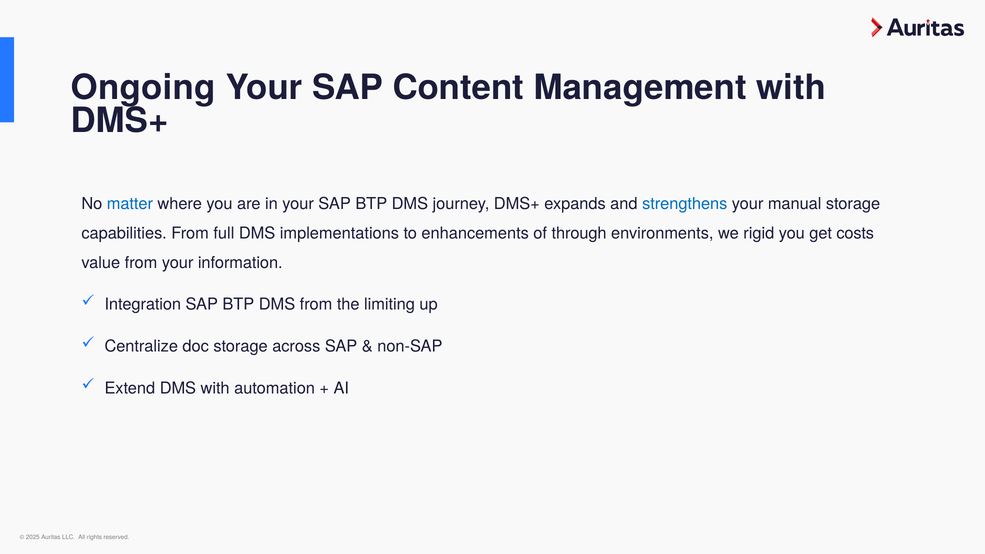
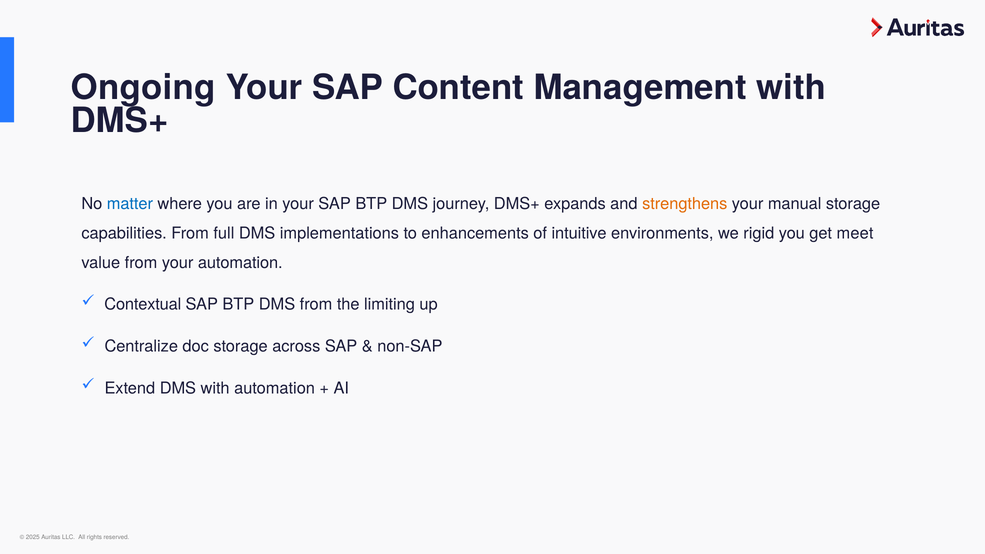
strengthens colour: blue -> orange (685, 204)
through: through -> intuitive (579, 233)
costs: costs -> meet (855, 233)
your information: information -> automation (240, 263)
Integration: Integration -> Contextual (143, 305)
